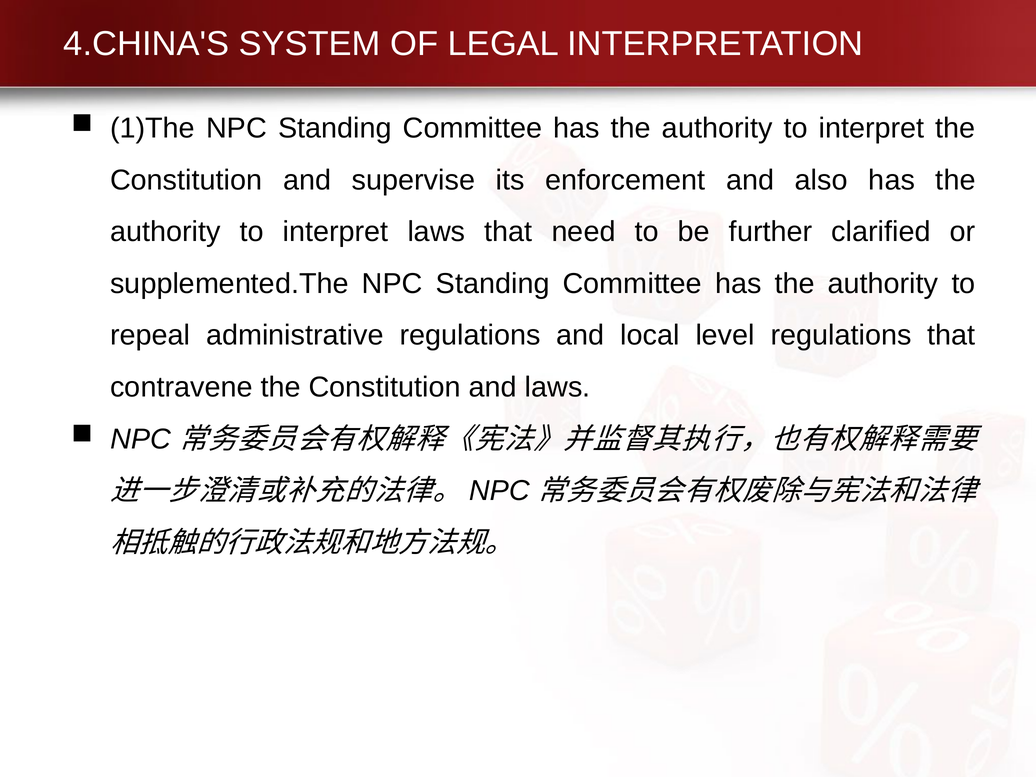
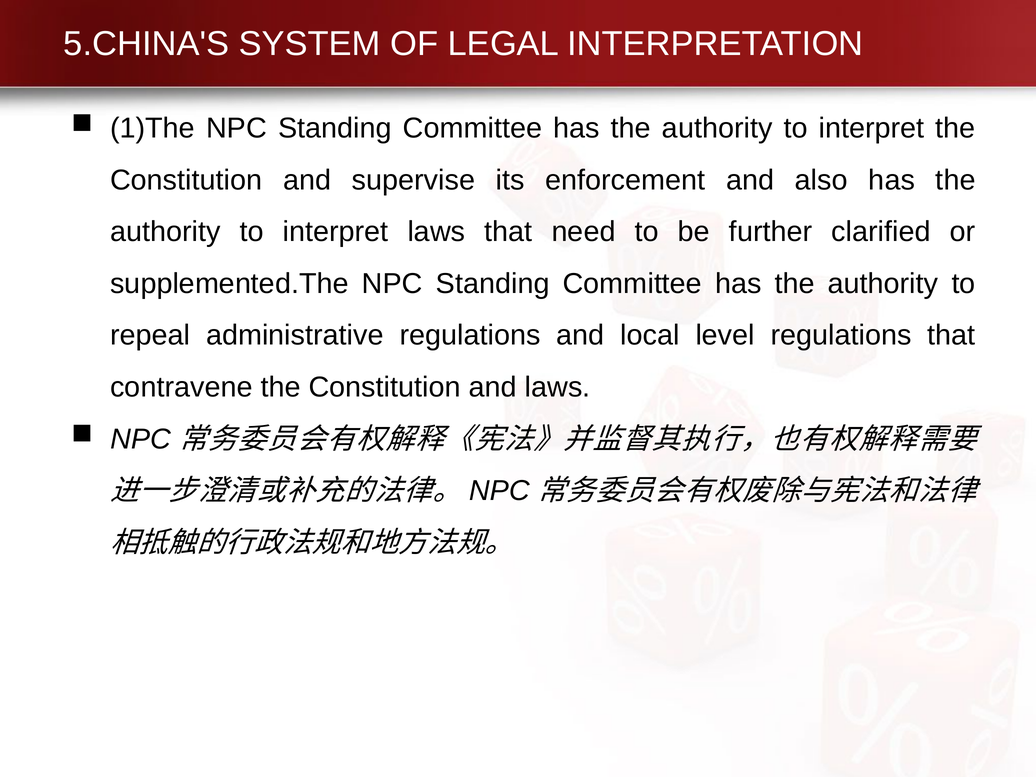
4.CHINA'S: 4.CHINA'S -> 5.CHINA'S (146, 44)
